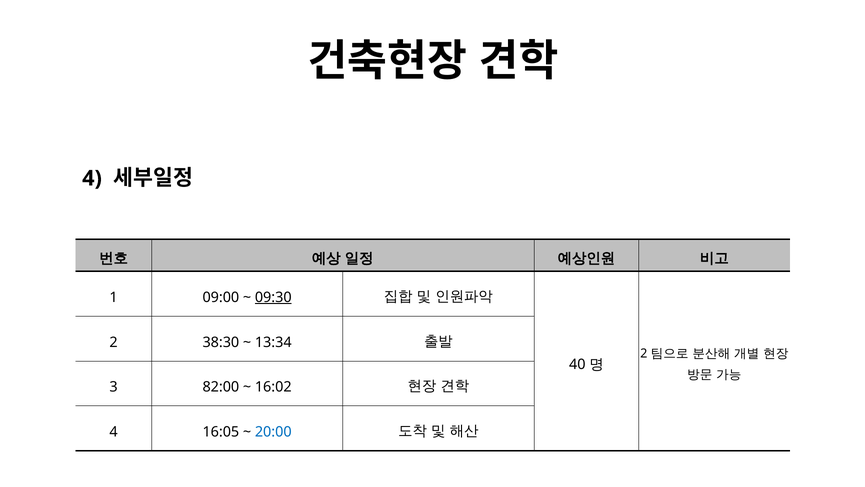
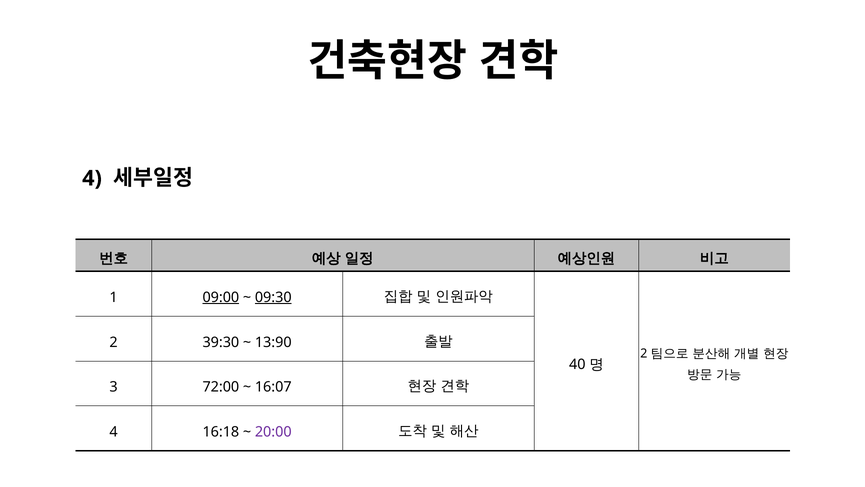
09:00 underline: none -> present (221, 297)
38:30: 38:30 -> 39:30 (221, 342)
13:34: 13:34 -> 13:90 (273, 342)
82:00: 82:00 -> 72:00 (221, 387)
16:02: 16:02 -> 16:07 (273, 387)
16:05: 16:05 -> 16:18 (221, 432)
20:00 colour: blue -> purple (273, 432)
